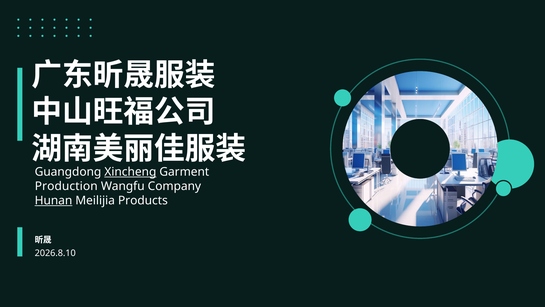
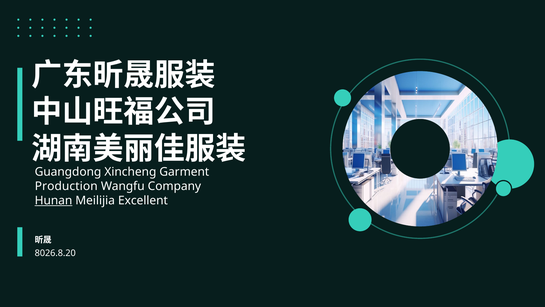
Xincheng underline: present -> none (130, 172)
Products: Products -> Excellent (143, 200)
2026.8.10: 2026.8.10 -> 8026.8.20 (55, 253)
